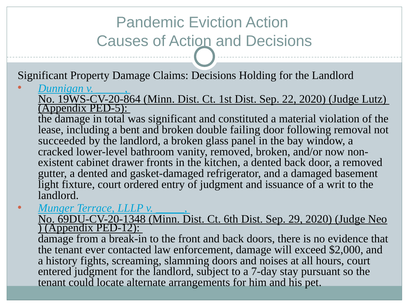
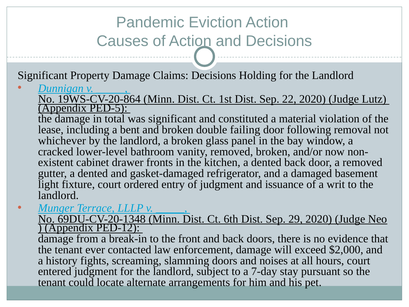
succeeded: succeeded -> whichever (62, 141)
